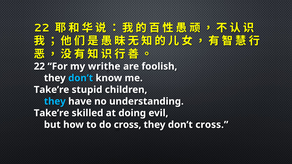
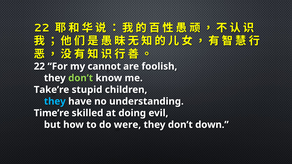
writhe: writhe -> cannot (104, 66)
don’t colour: light blue -> light green (81, 78)
Take’re: Take’re -> Time’re (52, 113)
do cross: cross -> were (127, 125)
don’t cross: cross -> down (212, 125)
